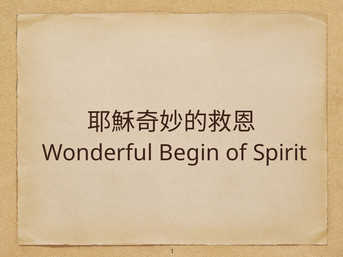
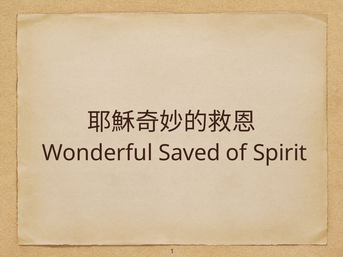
Begin: Begin -> Saved (189, 153)
